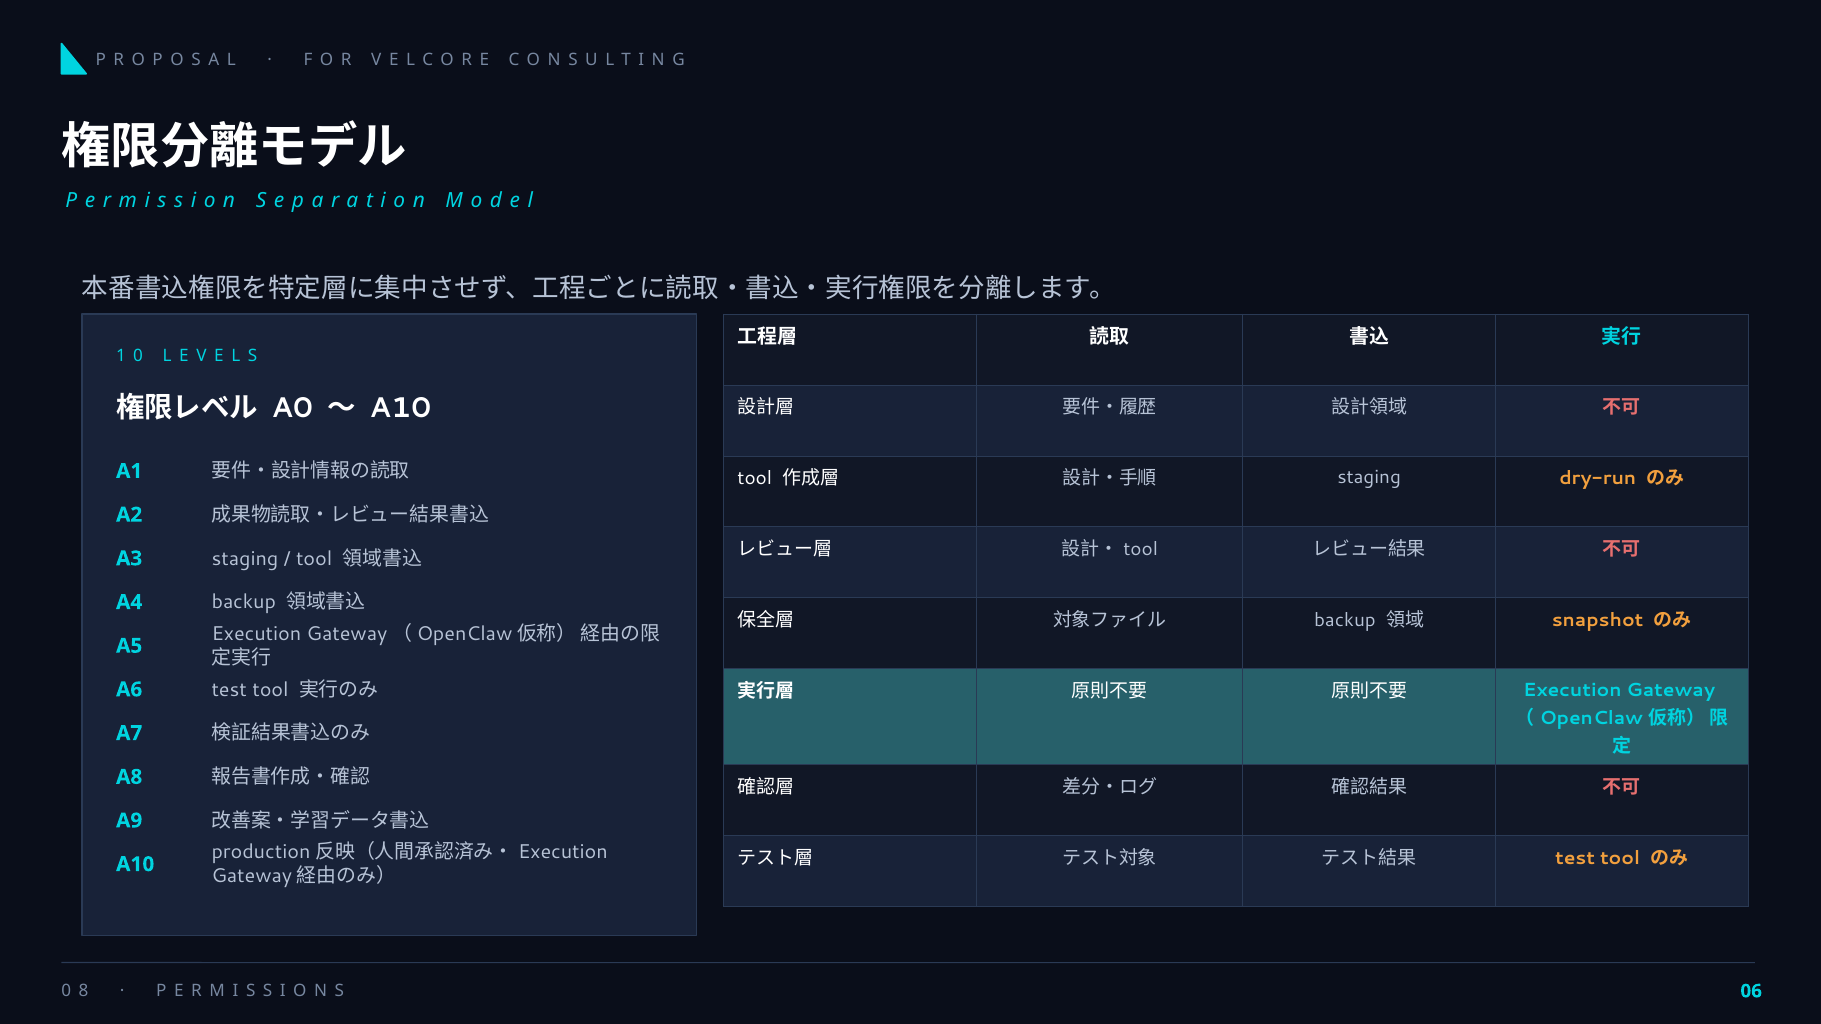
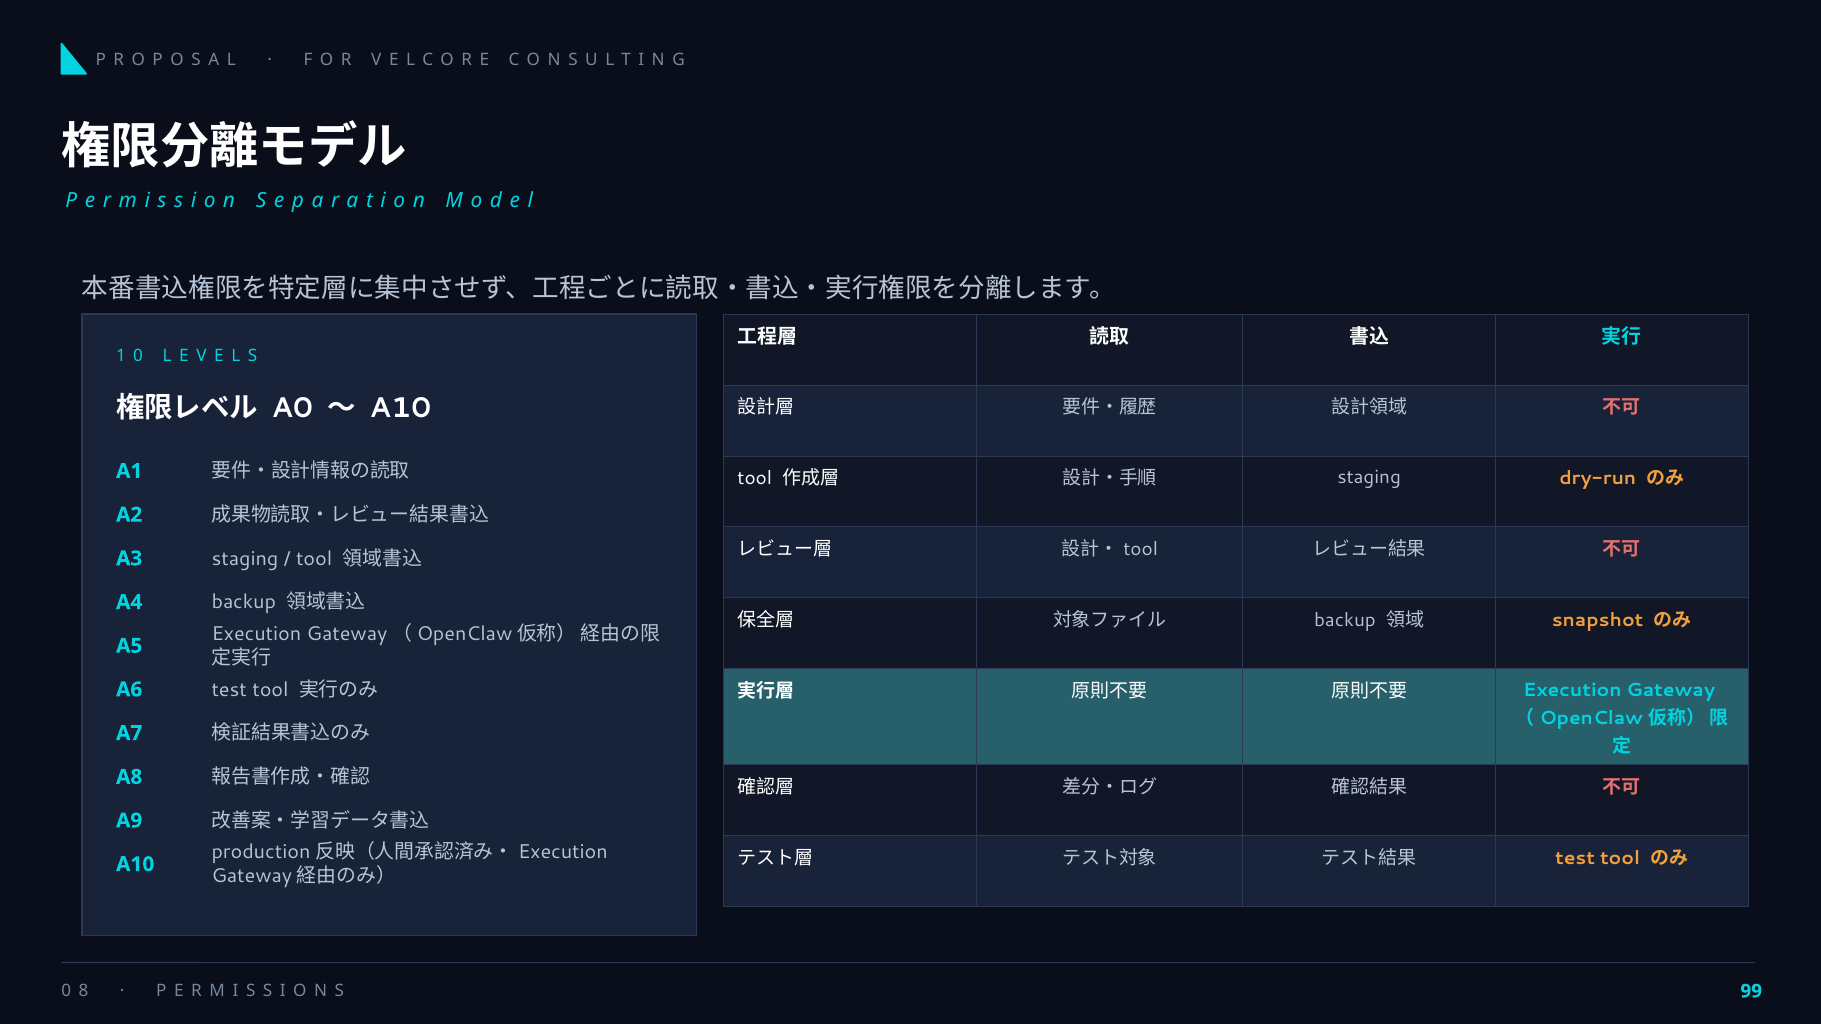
06: 06 -> 99 (1751, 991)
